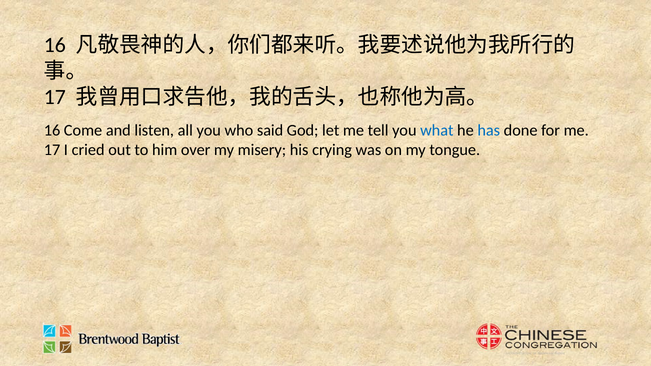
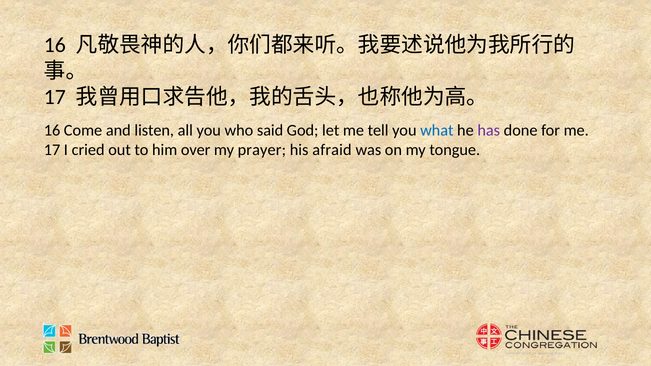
has colour: blue -> purple (489, 130)
misery: misery -> prayer (262, 150)
crying: crying -> afraid (332, 150)
